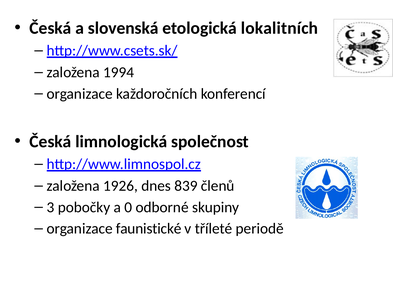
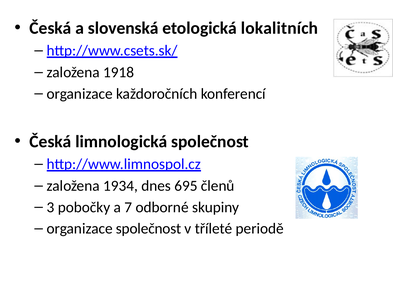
1994: 1994 -> 1918 (119, 72)
1926: 1926 -> 1934 (120, 186)
839: 839 -> 695 (186, 186)
0: 0 -> 7 (128, 207)
organizace faunistické: faunistické -> společnost (149, 228)
